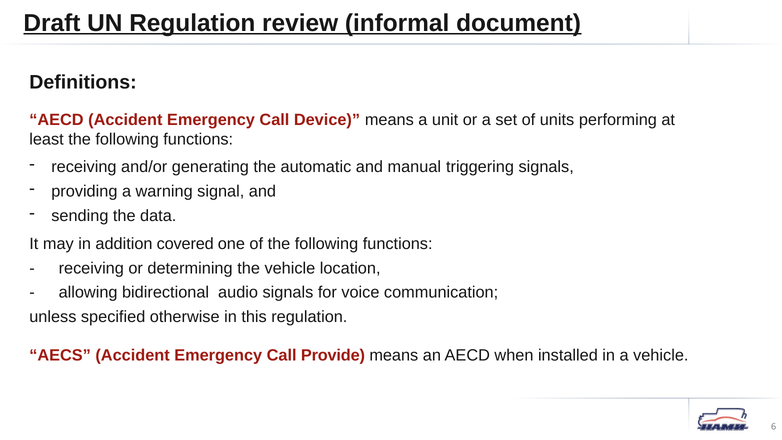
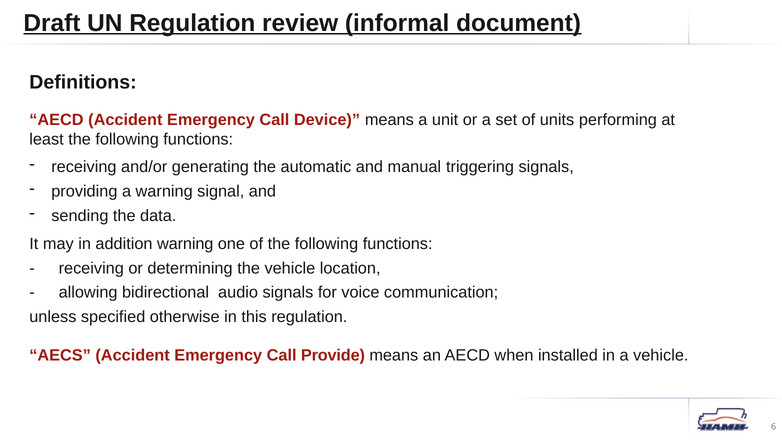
addition covered: covered -> warning (185, 244)
